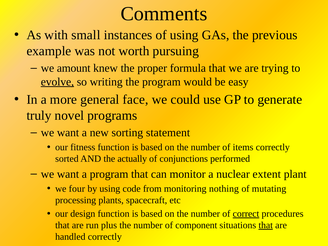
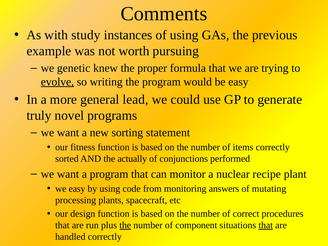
small: small -> study (86, 35)
amount: amount -> genetic (74, 68)
face: face -> lead (136, 100)
extent: extent -> recipe (267, 174)
we four: four -> easy (77, 189)
nothing: nothing -> answers (224, 189)
correct underline: present -> none (246, 214)
the underline: none -> present (125, 225)
